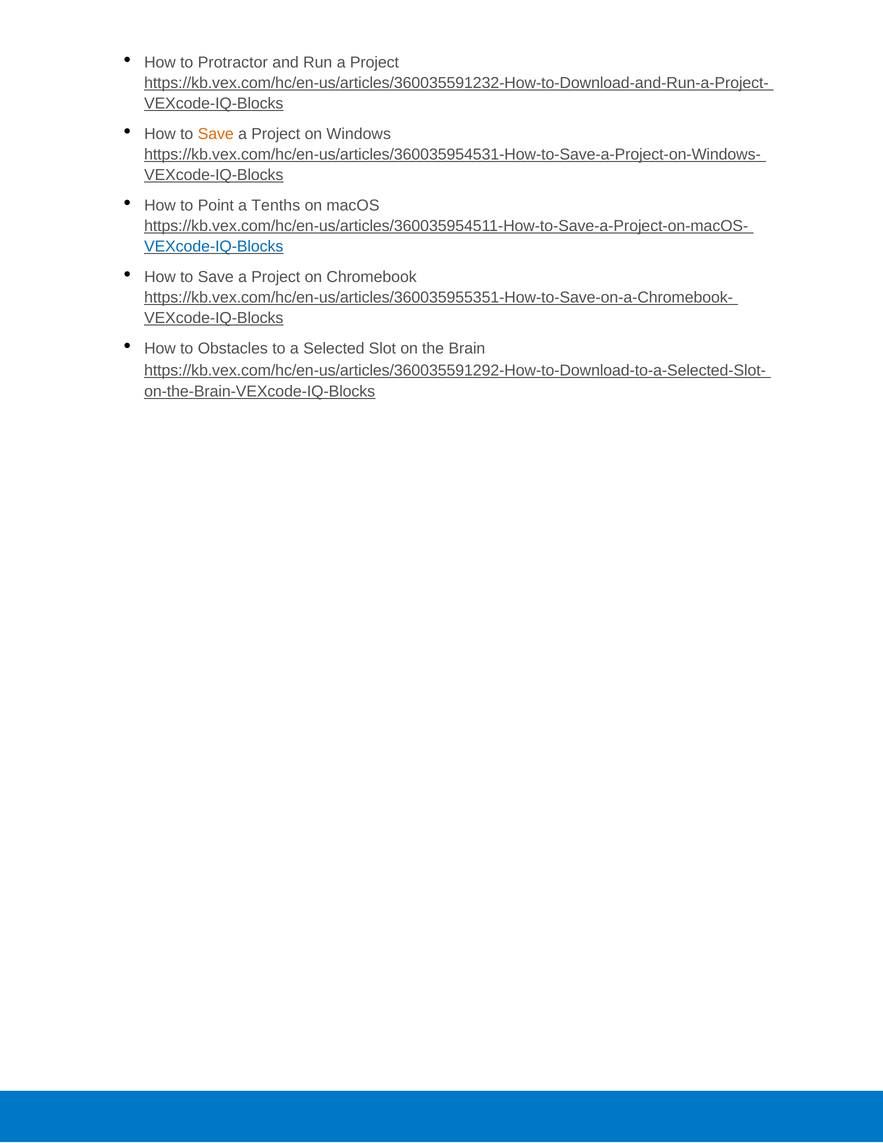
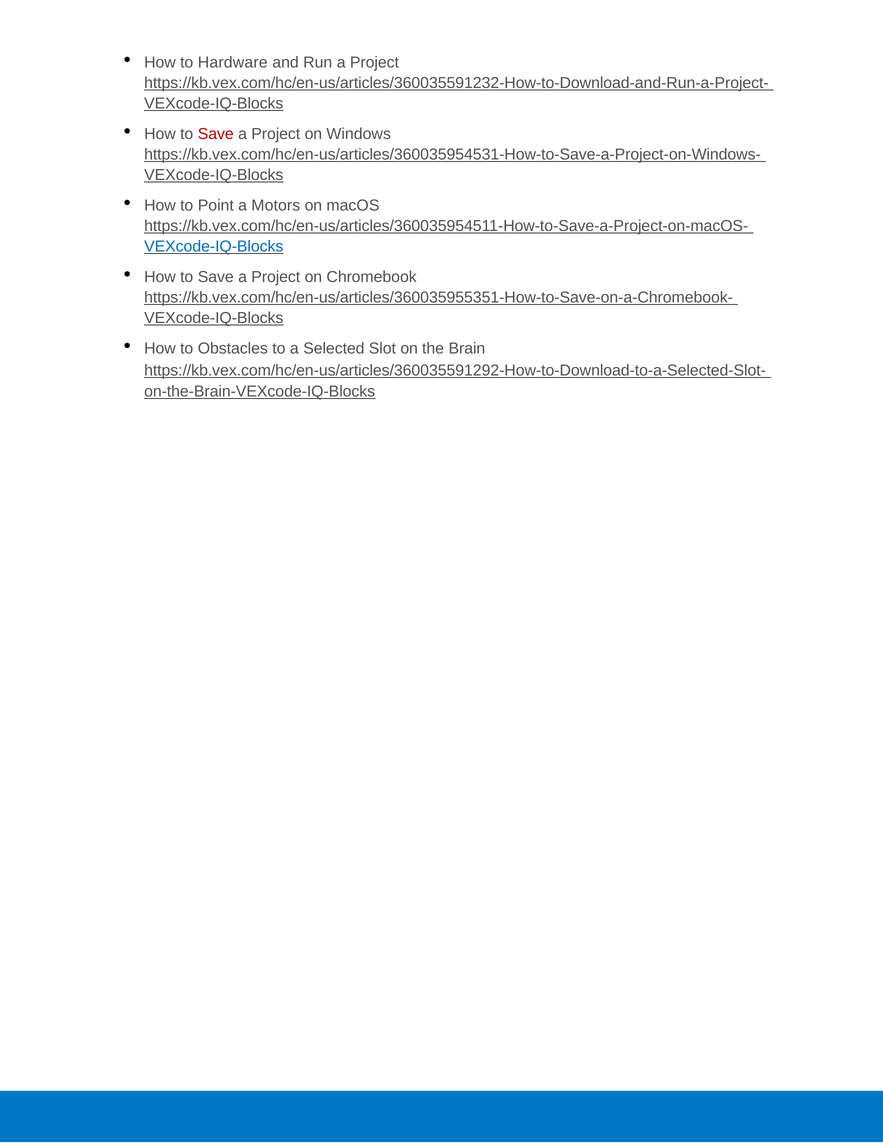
Protractor: Protractor -> Hardware (233, 62)
Save colour: orange -> red (216, 134)
Tenths: Tenths -> Motors (276, 205)
